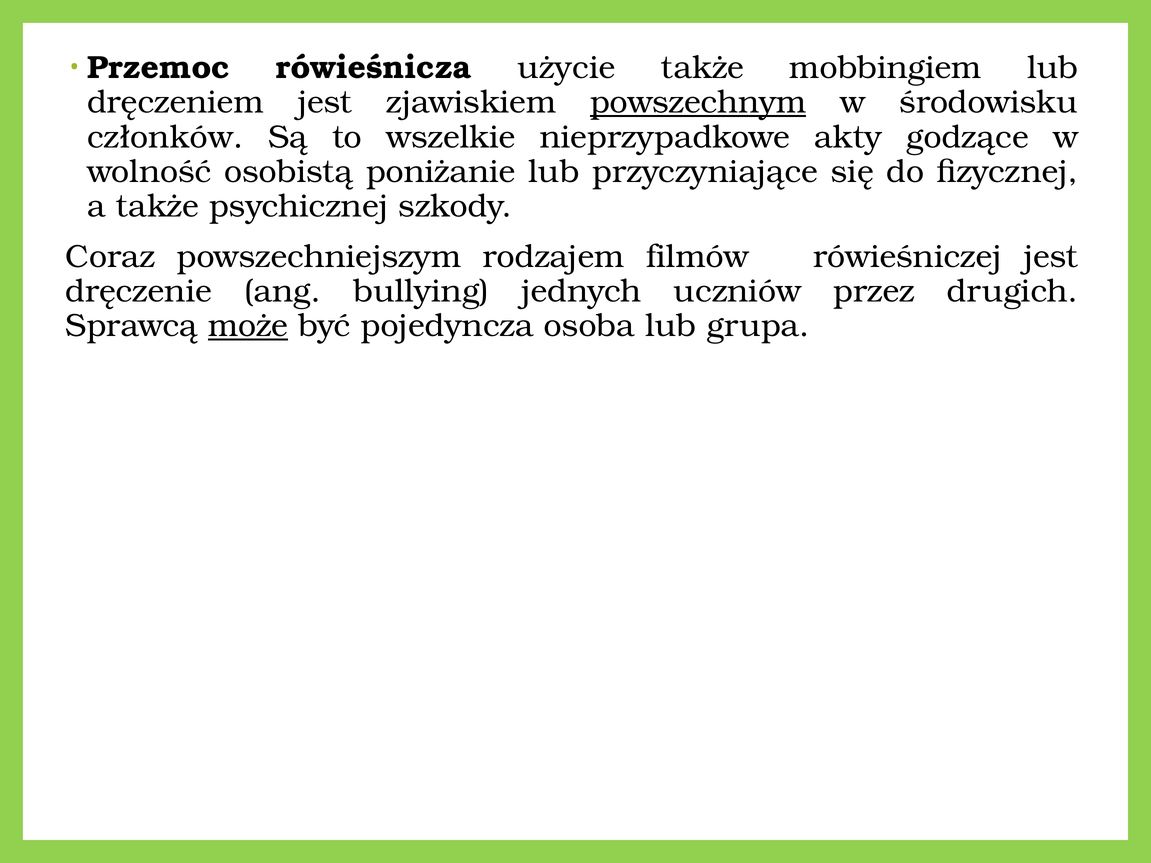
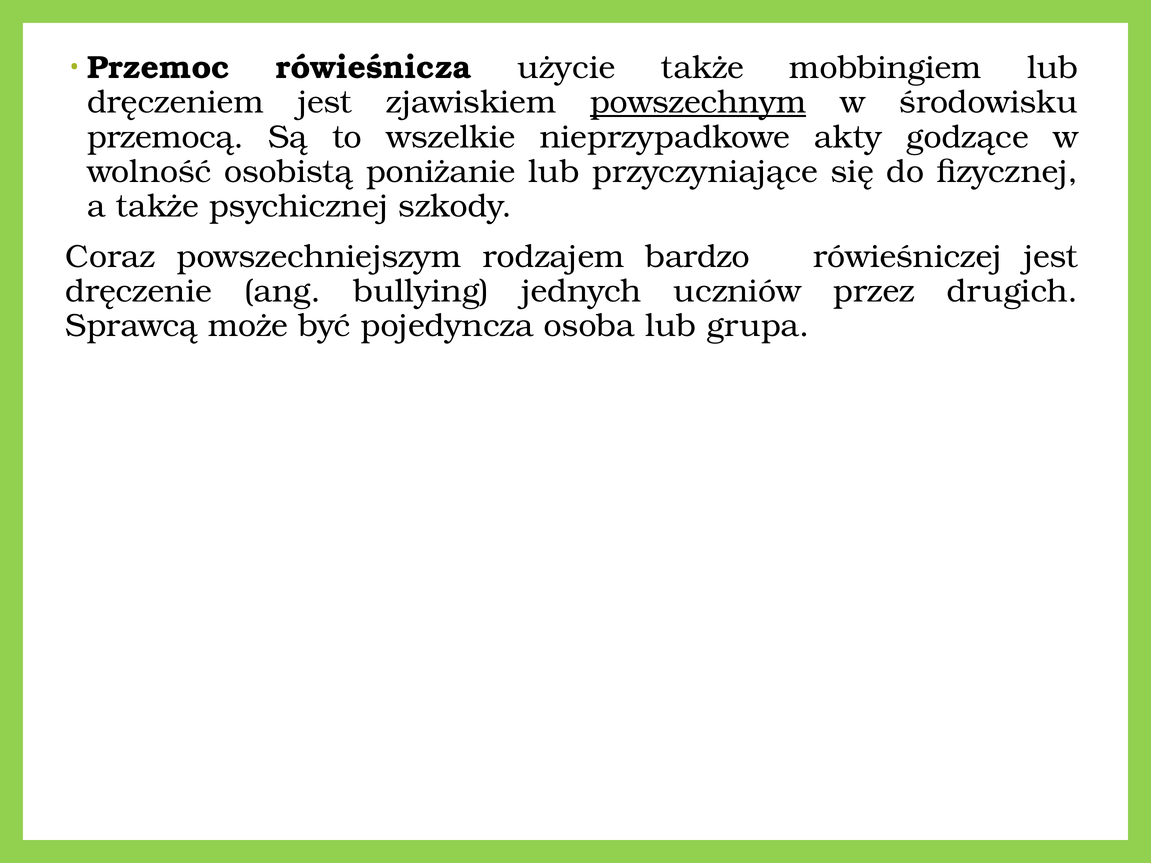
członków: członków -> przemocą (166, 137)
filmów: filmów -> bardzo (697, 257)
może underline: present -> none (248, 326)
